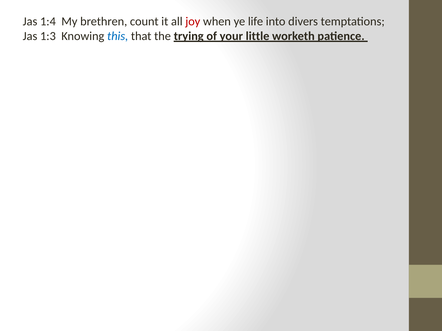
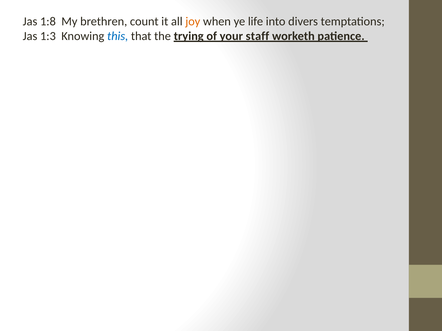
1:4: 1:4 -> 1:8 (48, 21)
joy colour: red -> orange (193, 21)
little: little -> staff (257, 36)
